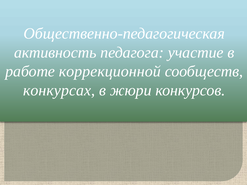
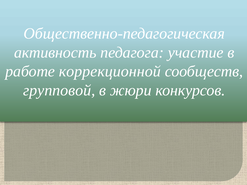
конкурсах: конкурсах -> групповой (59, 90)
